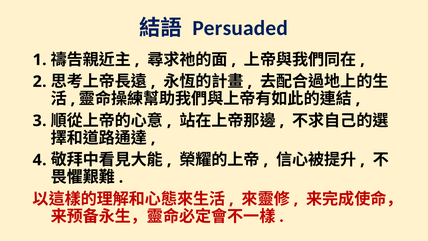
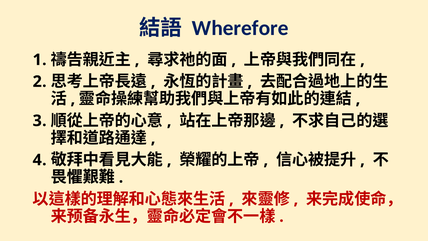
Persuaded: Persuaded -> Wherefore (240, 28)
